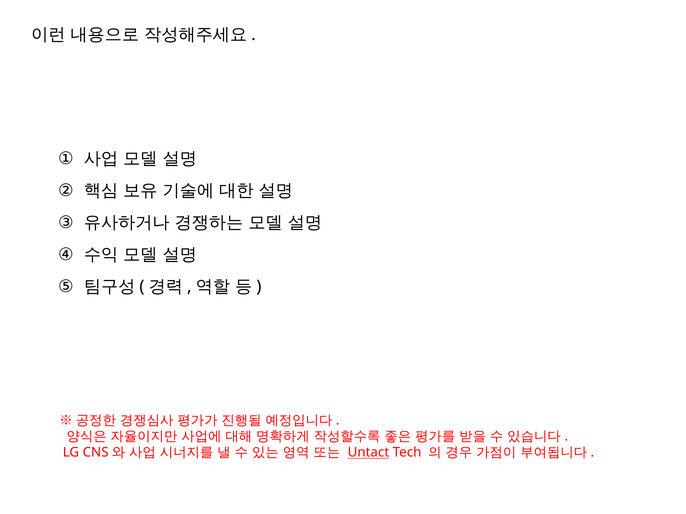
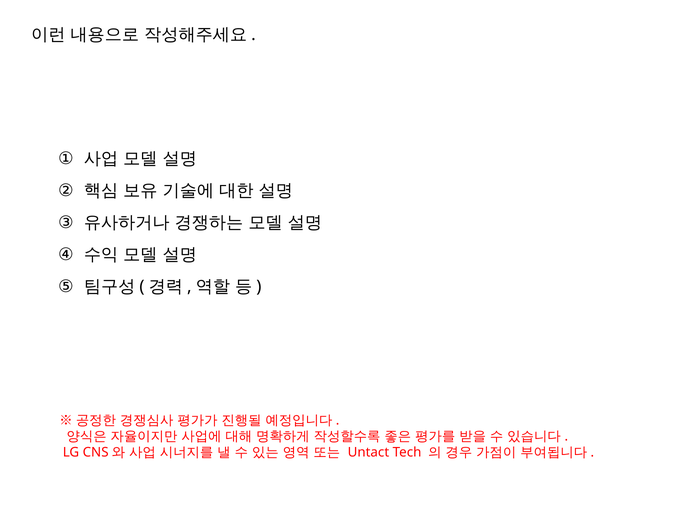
Untact underline: present -> none (368, 453)
